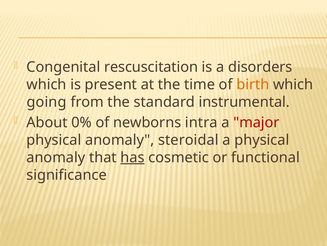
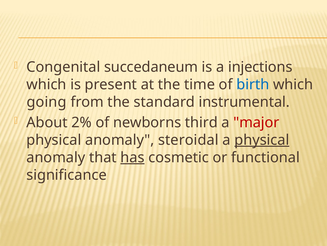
rescuscitation: rescuscitation -> succedaneum (151, 67)
disorders: disorders -> injections (260, 67)
birth colour: orange -> blue (253, 84)
0%: 0% -> 2% (82, 122)
intra: intra -> third (201, 122)
physical underline: none -> present (262, 140)
